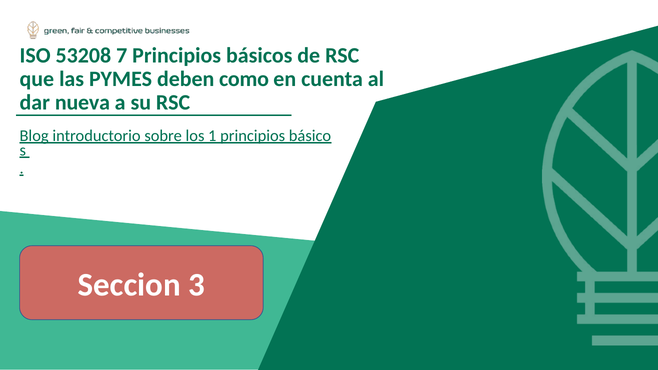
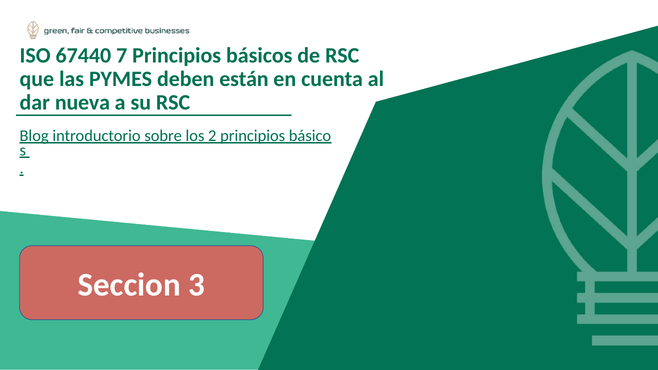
53208: 53208 -> 67440 (83, 55)
como: como -> están (244, 79)
1: 1 -> 2 (212, 136)
